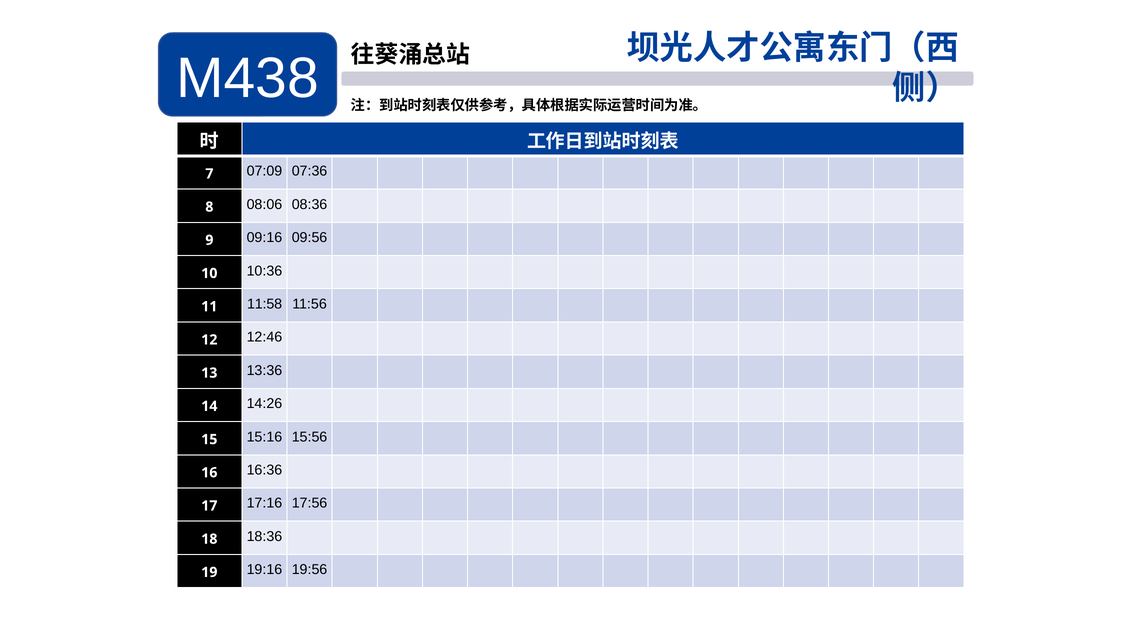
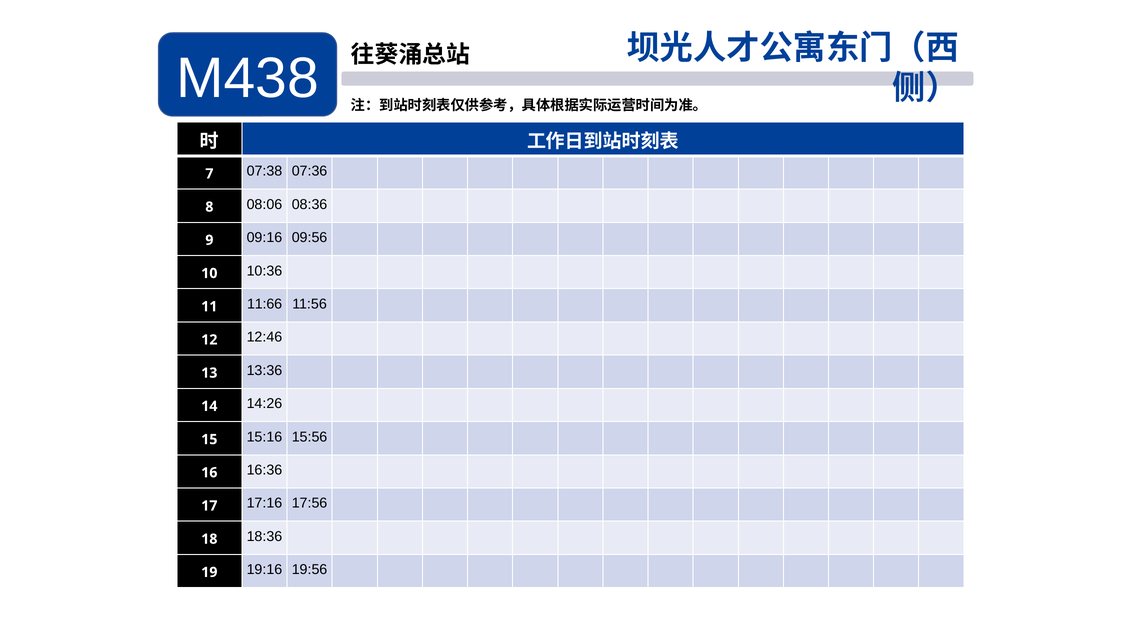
07:09: 07:09 -> 07:38 (264, 171)
11:58: 11:58 -> 11:66 (265, 304)
